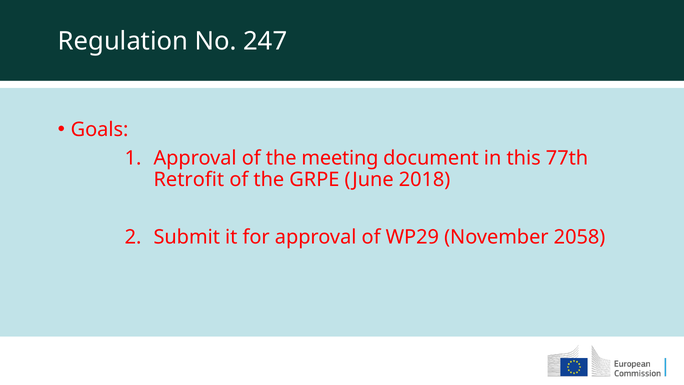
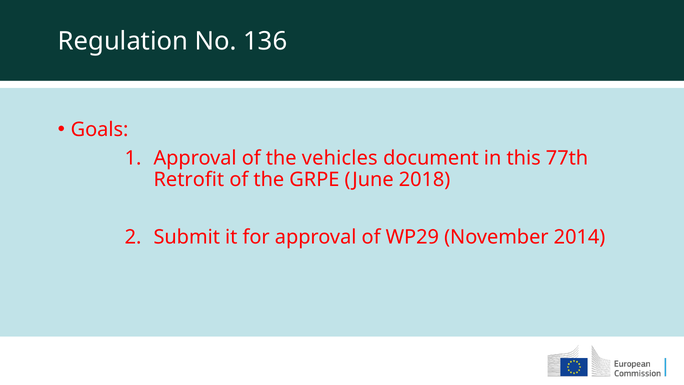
247: 247 -> 136 (265, 41)
meeting: meeting -> vehicles (340, 158)
2058: 2058 -> 2014 (580, 237)
